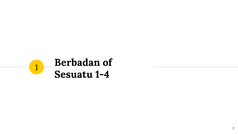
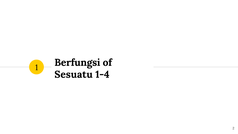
Berbadan: Berbadan -> Berfungsi (77, 62)
